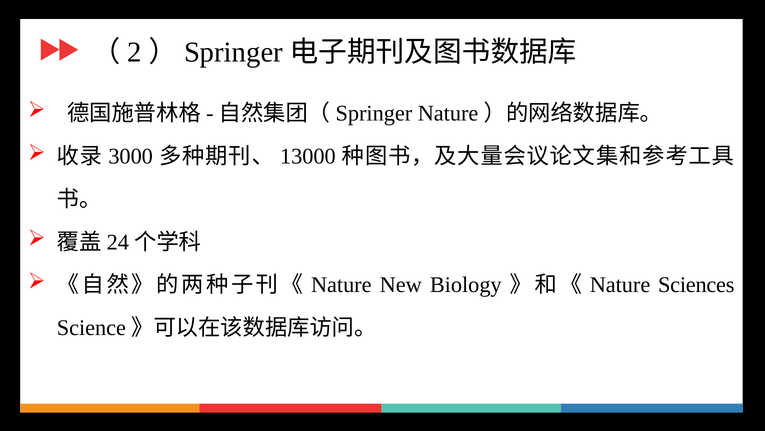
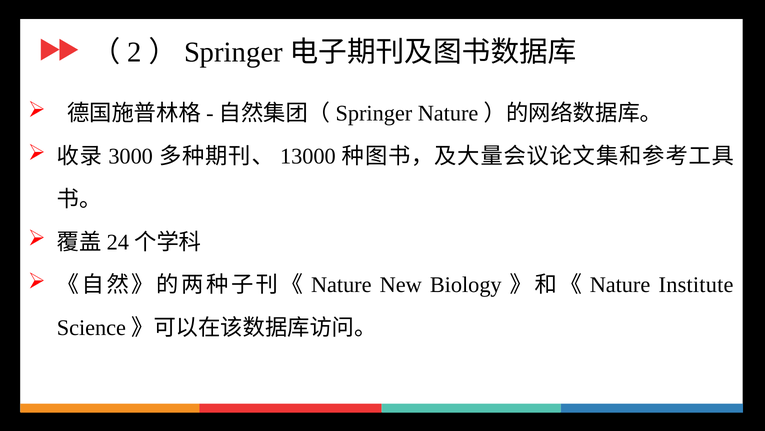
Sciences: Sciences -> Institute (696, 285)
